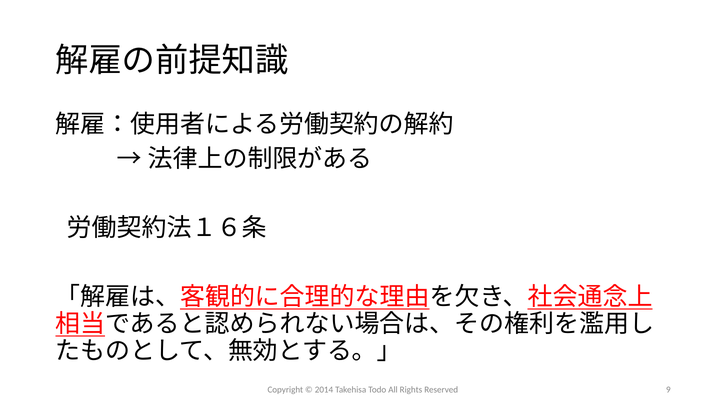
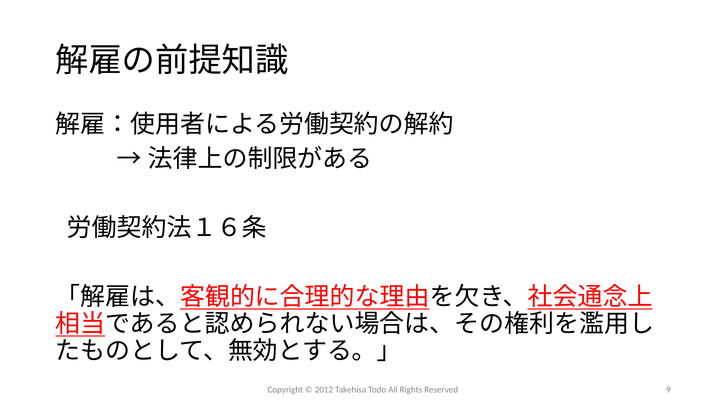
2014: 2014 -> 2012 (324, 390)
